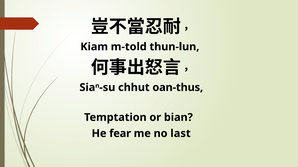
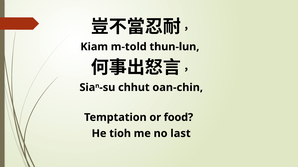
oan-thus: oan-thus -> oan-chin (178, 88)
bian: bian -> food (178, 118)
fear: fear -> tioh (120, 134)
